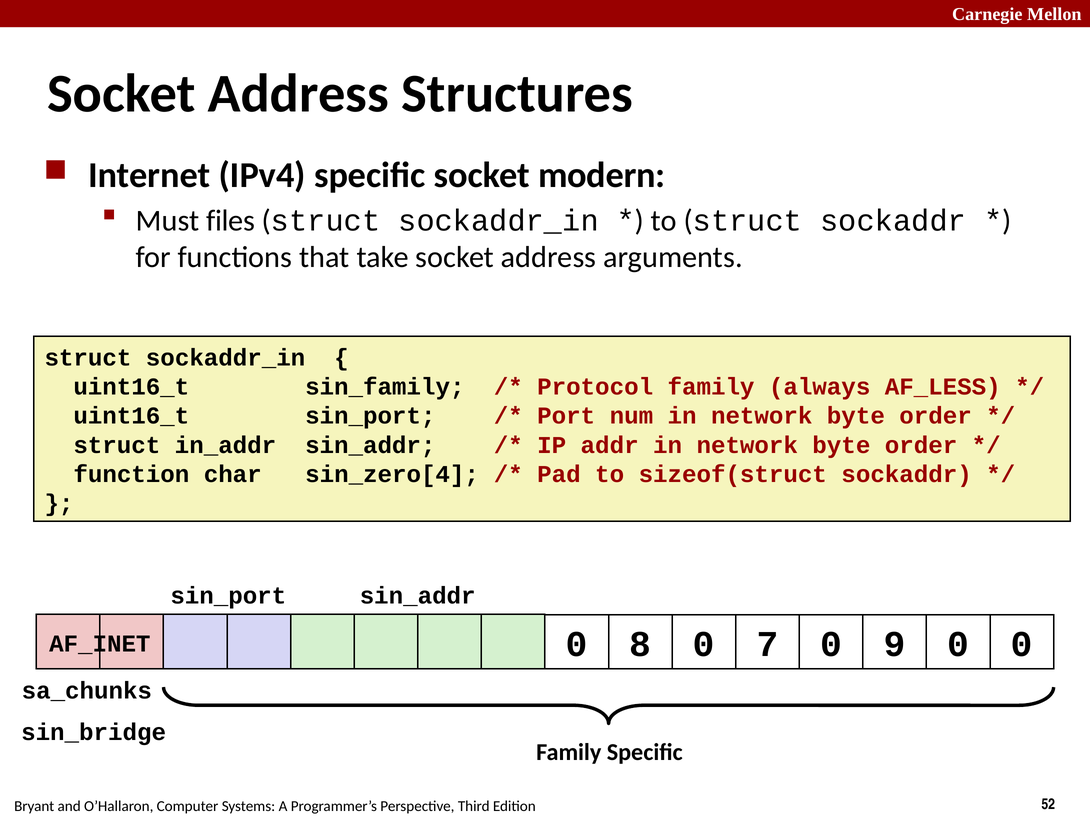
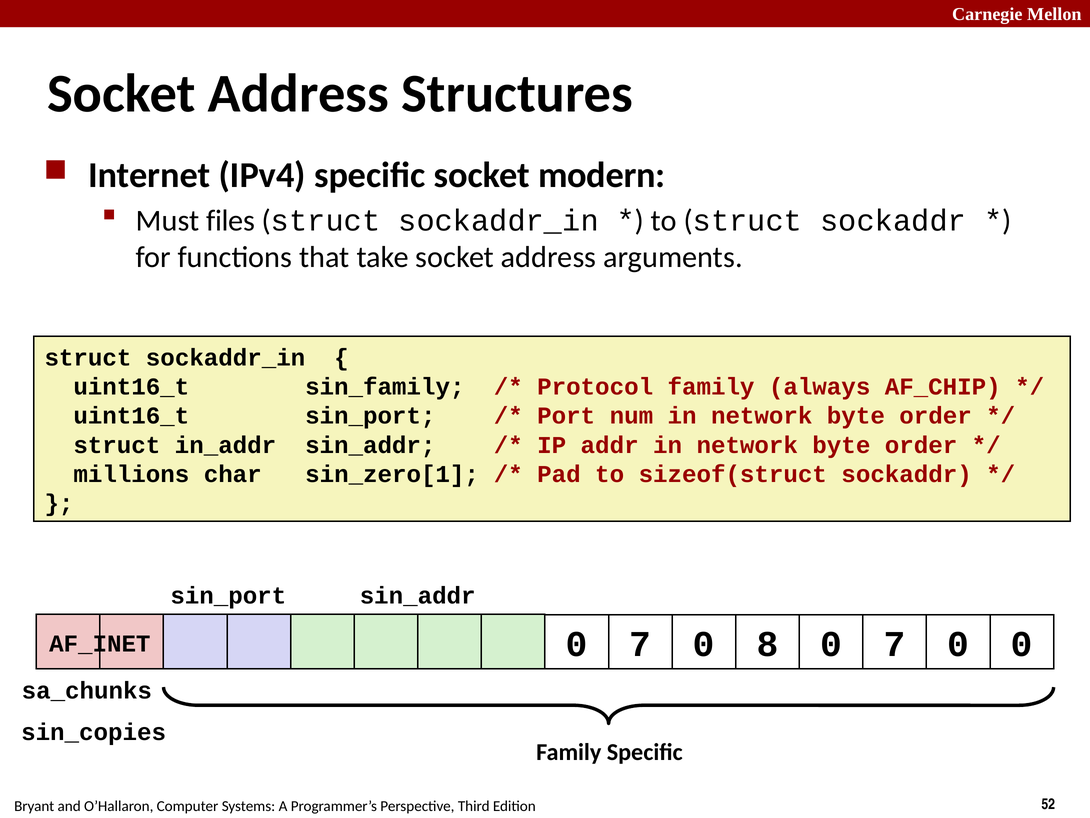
AF_LESS: AF_LESS -> AF_CHIP (943, 387)
function: function -> millions (131, 474)
sin_zero[4: sin_zero[4 -> sin_zero[1 (392, 474)
8: 8 -> 7 (640, 644)
7: 7 -> 8 (767, 644)
9: 9 -> 7 (895, 644)
sin_bridge: sin_bridge -> sin_copies (94, 732)
